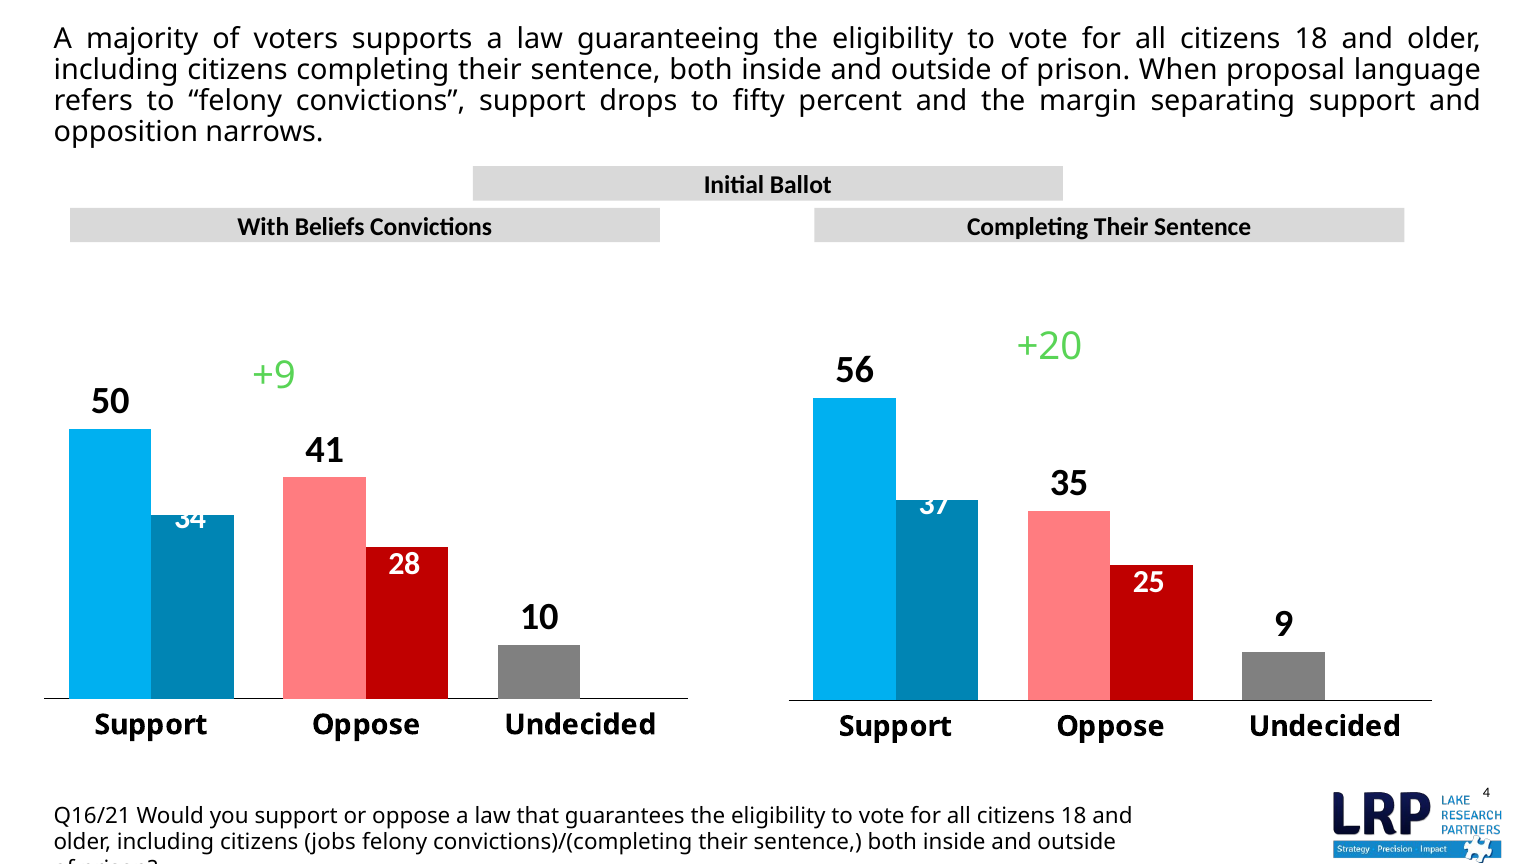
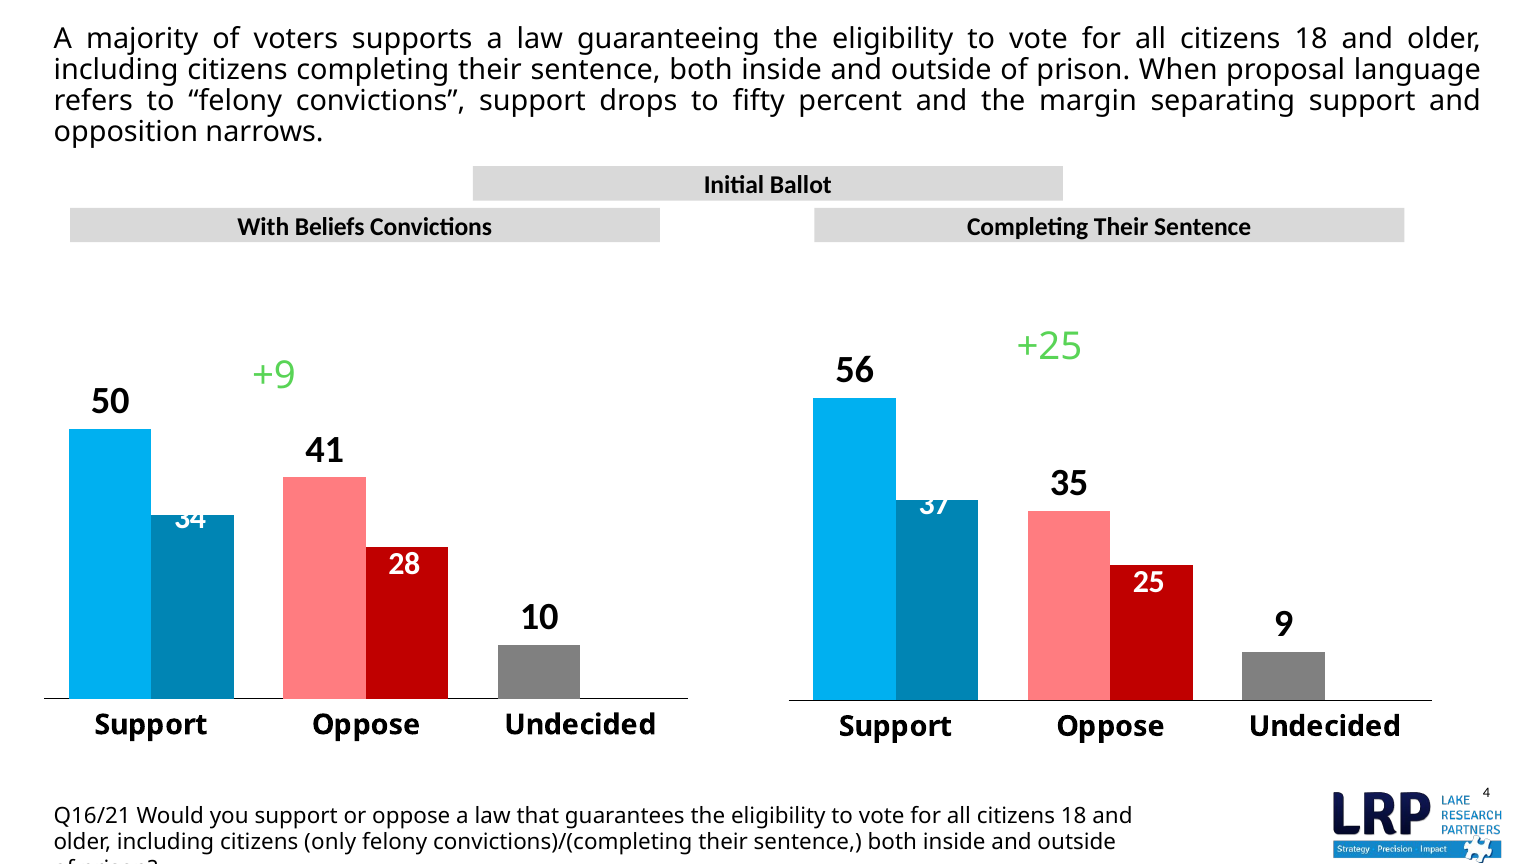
+20: +20 -> +25 (1049, 347)
jobs: jobs -> only (330, 842)
